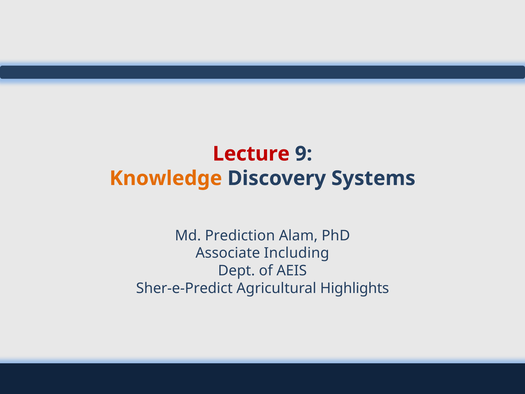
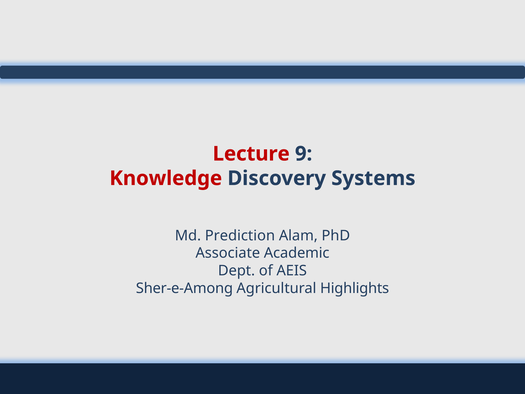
Knowledge colour: orange -> red (166, 178)
Including: Including -> Academic (297, 253)
Sher-e-Predict: Sher-e-Predict -> Sher-e-Among (184, 288)
